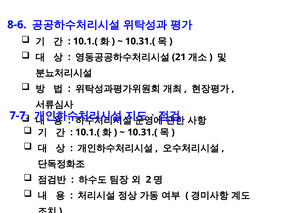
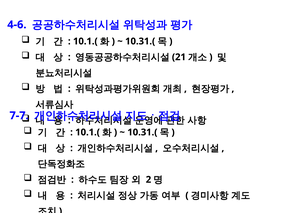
8-6: 8-6 -> 4-6 (17, 25)
